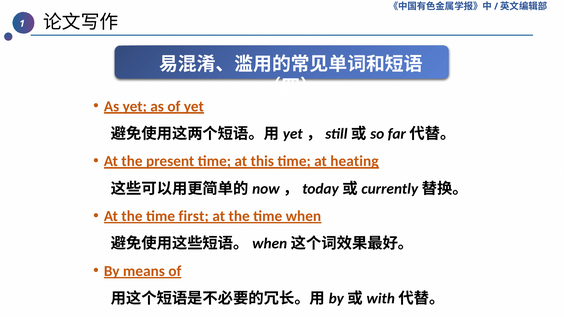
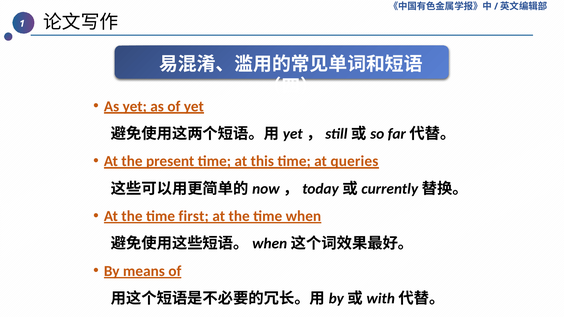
heating: heating -> queries (354, 161)
